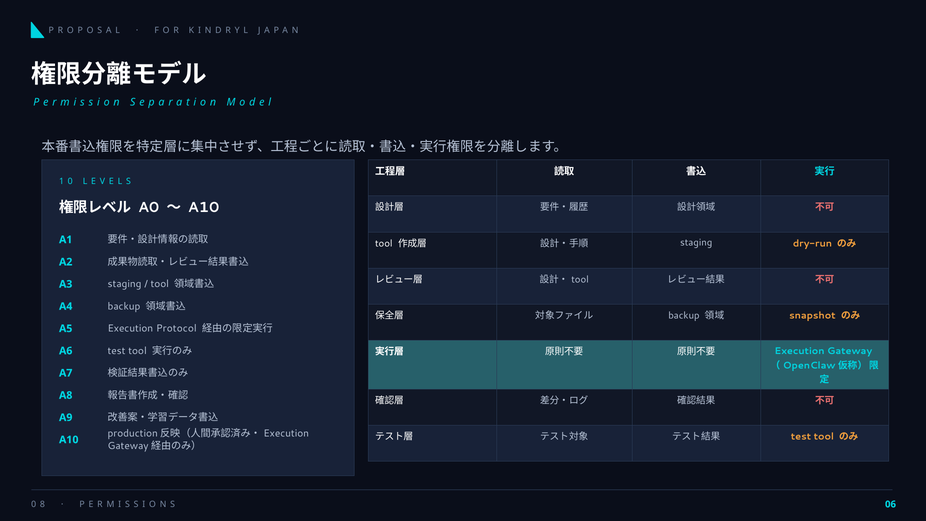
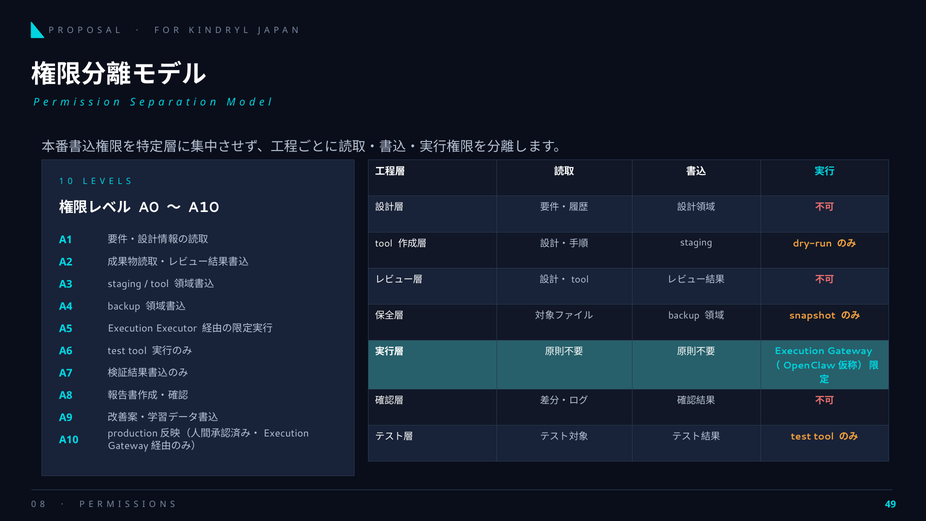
Protocol: Protocol -> Executor (176, 328)
06: 06 -> 49 (891, 504)
